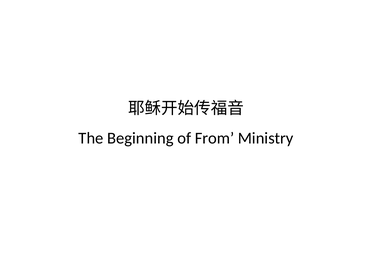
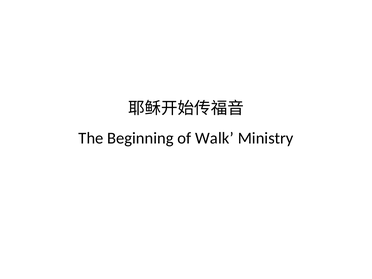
From: From -> Walk (214, 138)
